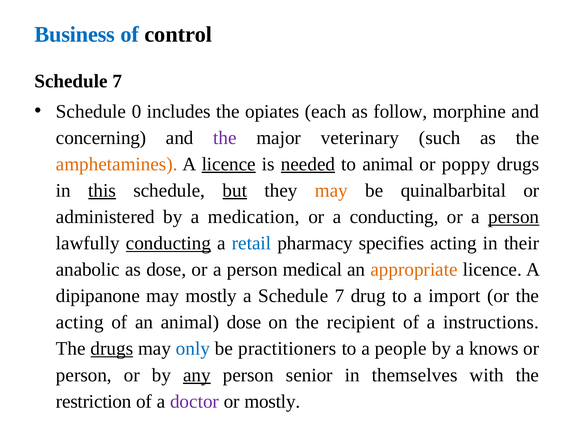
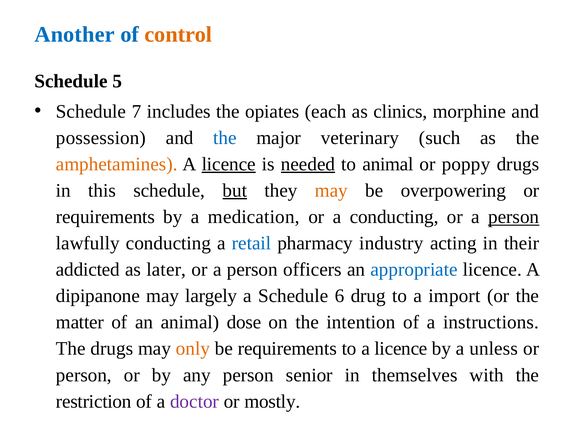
Business: Business -> Another (75, 35)
control colour: black -> orange (178, 35)
7: 7 -> 5 (117, 81)
0: 0 -> 7 (137, 112)
follow: follow -> clinics (400, 112)
concerning: concerning -> possession (101, 138)
the colour: purple -> blue (225, 138)
this underline: present -> none (102, 191)
quinalbarbital: quinalbarbital -> overpowering (453, 191)
administered: administered -> requirements (105, 217)
conducting underline: present -> none (168, 244)
specifies: specifies -> industry (391, 244)
anabolic: anabolic -> addicted (88, 270)
as dose: dose -> later (166, 270)
medical: medical -> officers (312, 270)
appropriate colour: orange -> blue (414, 270)
may mostly: mostly -> largely (211, 296)
a Schedule 7: 7 -> 6 (339, 296)
acting: acting -> matter (80, 323)
recipient: recipient -> intention (361, 323)
drugs underline: present -> none (112, 349)
only colour: blue -> orange (193, 349)
be practitioners: practitioners -> requirements (287, 349)
to a people: people -> licence (401, 349)
knows: knows -> unless (494, 349)
any underline: present -> none (197, 375)
